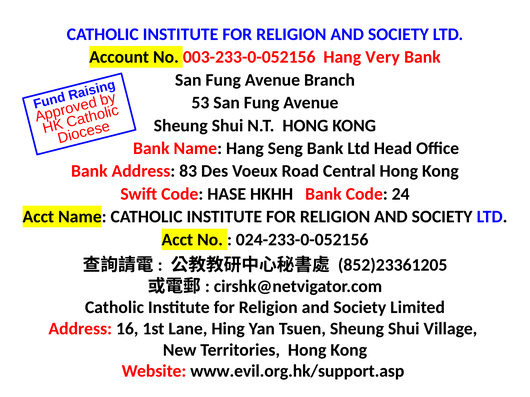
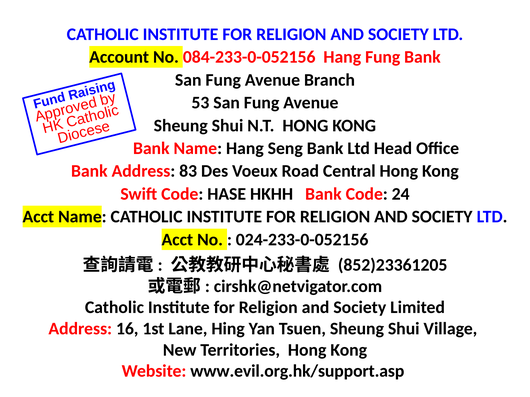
003-233-0-052156: 003-233-0-052156 -> 084-233-0-052156 (249, 57)
Hang Very: Very -> Fung (383, 57)
